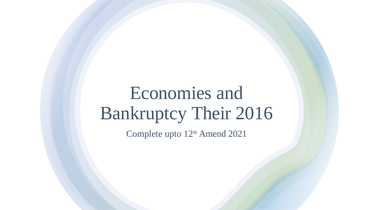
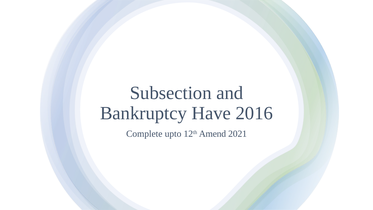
Economies: Economies -> Subsection (171, 93)
Their: Their -> Have (211, 113)
